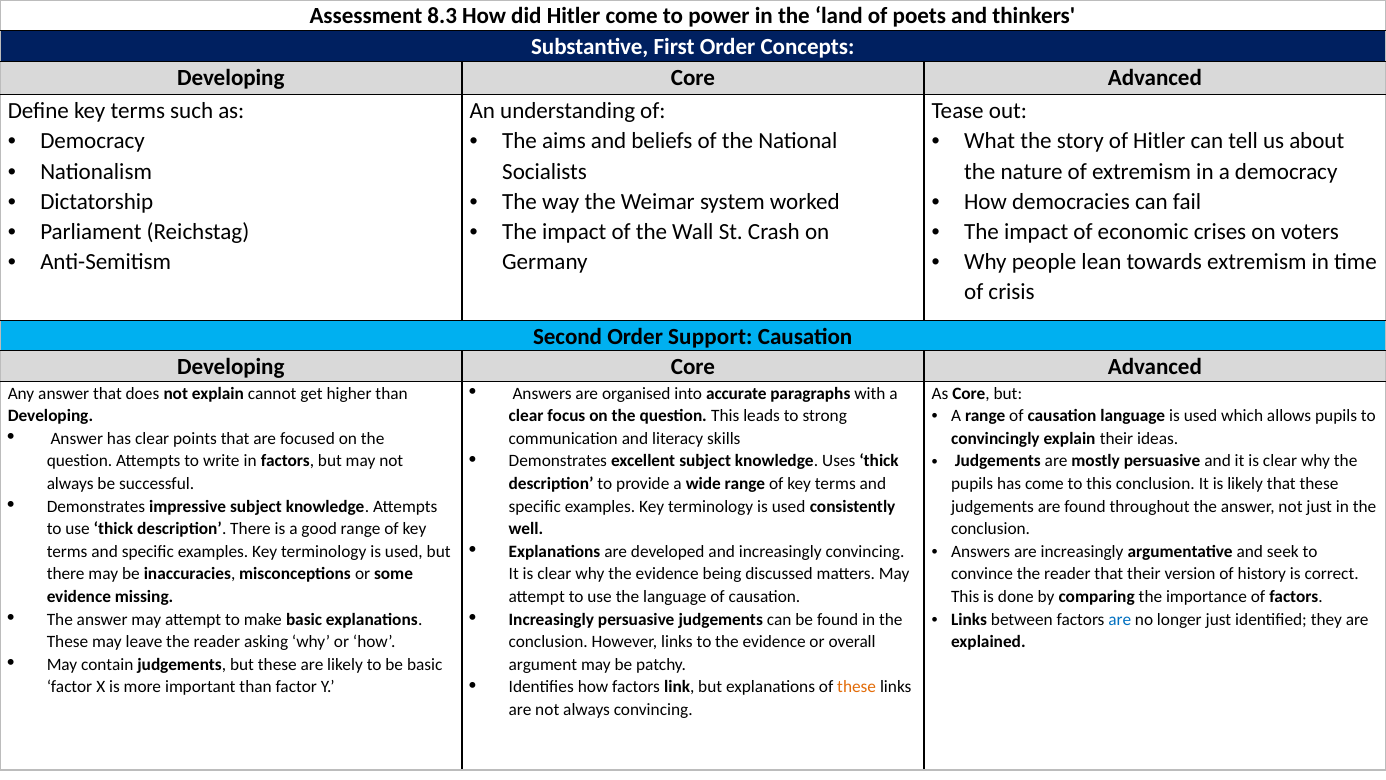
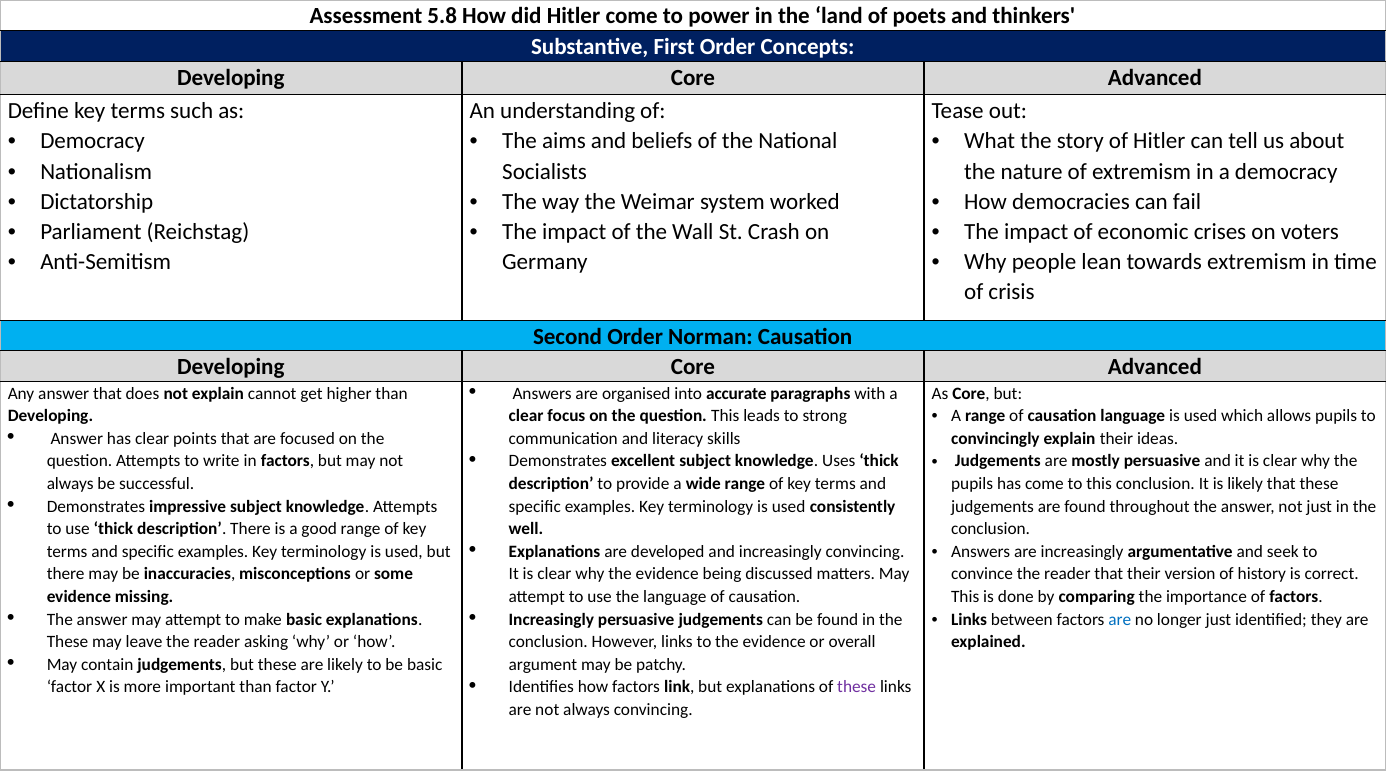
8.3: 8.3 -> 5.8 (442, 16)
Support: Support -> Norman (710, 337)
these colour: orange -> purple (857, 687)
